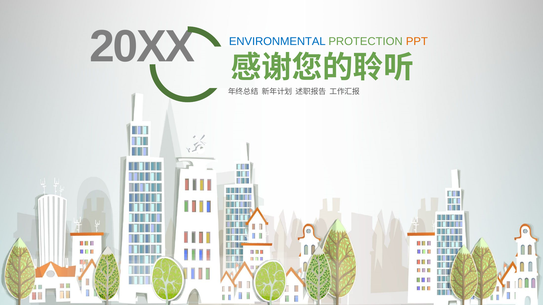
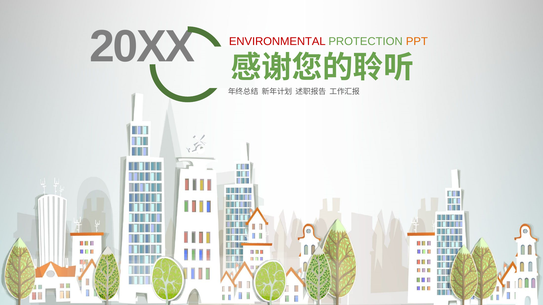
ENVIRONMENTAL colour: blue -> red (277, 42)
